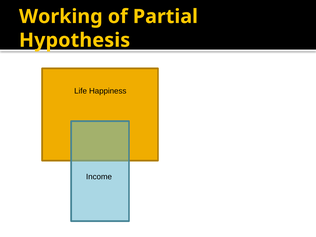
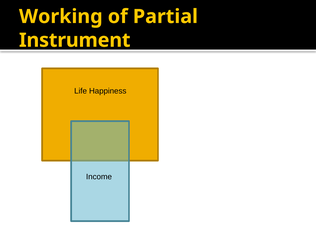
Hypothesis: Hypothesis -> Instrument (75, 40)
